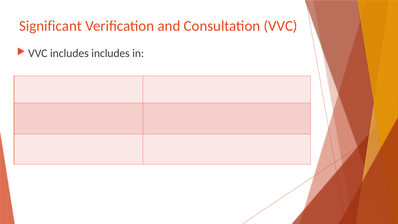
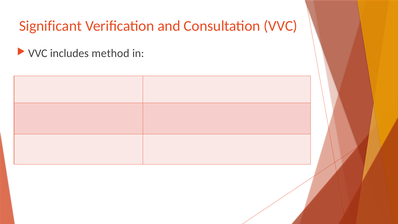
includes includes: includes -> method (110, 53)
